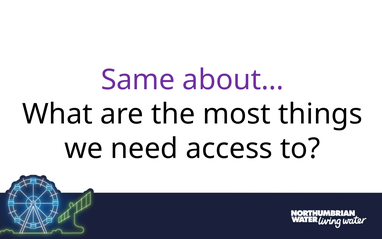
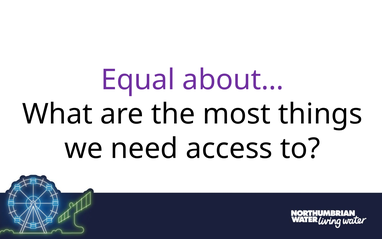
Same: Same -> Equal (138, 80)
